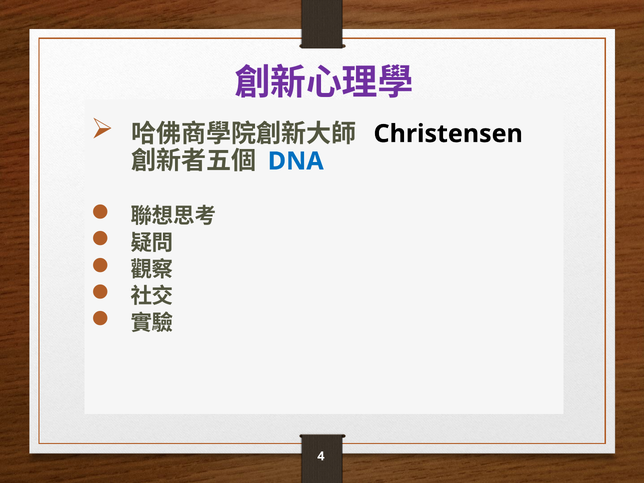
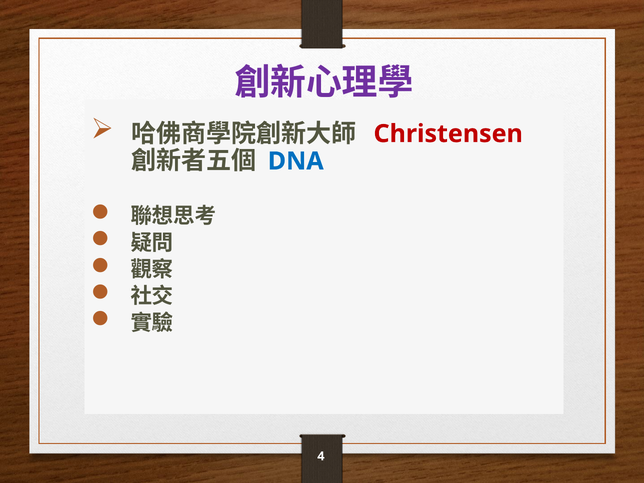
Christensen colour: black -> red (448, 134)
